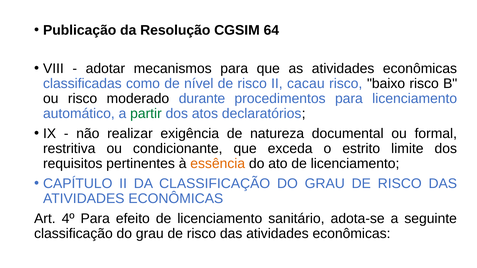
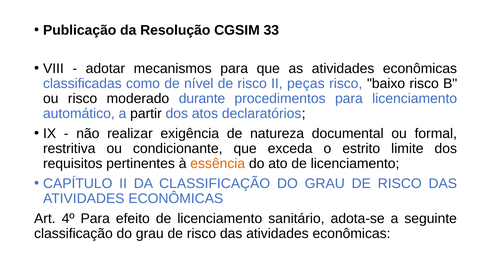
64: 64 -> 33 (271, 30)
cacau: cacau -> peças (306, 84)
partir colour: green -> black (146, 114)
